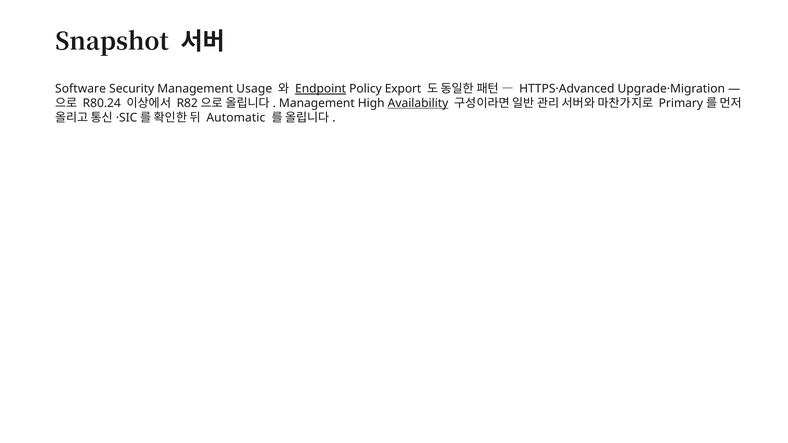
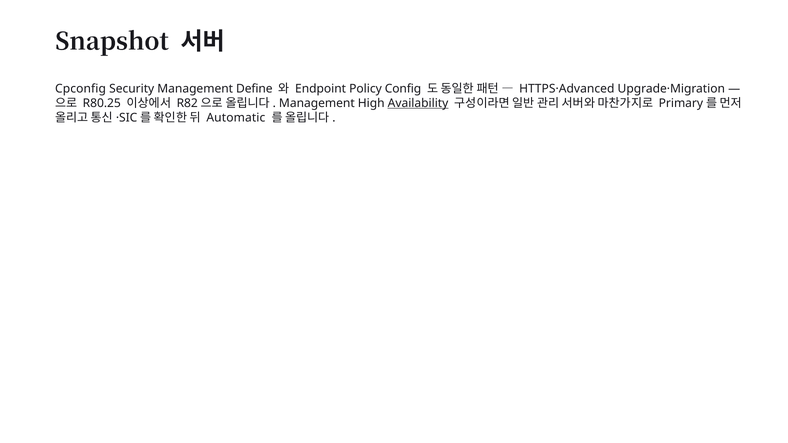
Software: Software -> Cpconfig (81, 89)
Usage: Usage -> Define (254, 89)
Endpoint underline: present -> none (321, 89)
Export: Export -> Config (403, 89)
R80.24: R80.24 -> R80.25 (102, 103)
